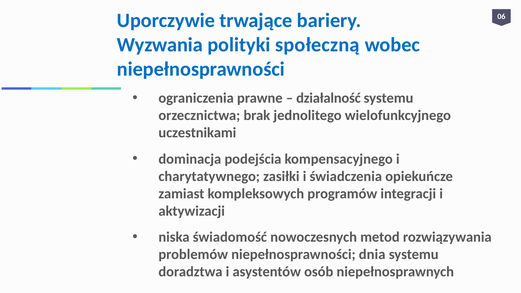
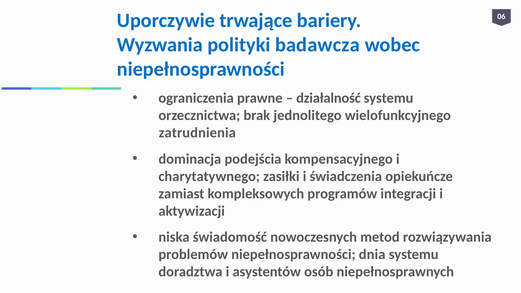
społeczną: społeczną -> badawcza (317, 45)
uczestnikami: uczestnikami -> zatrudnienia (197, 133)
